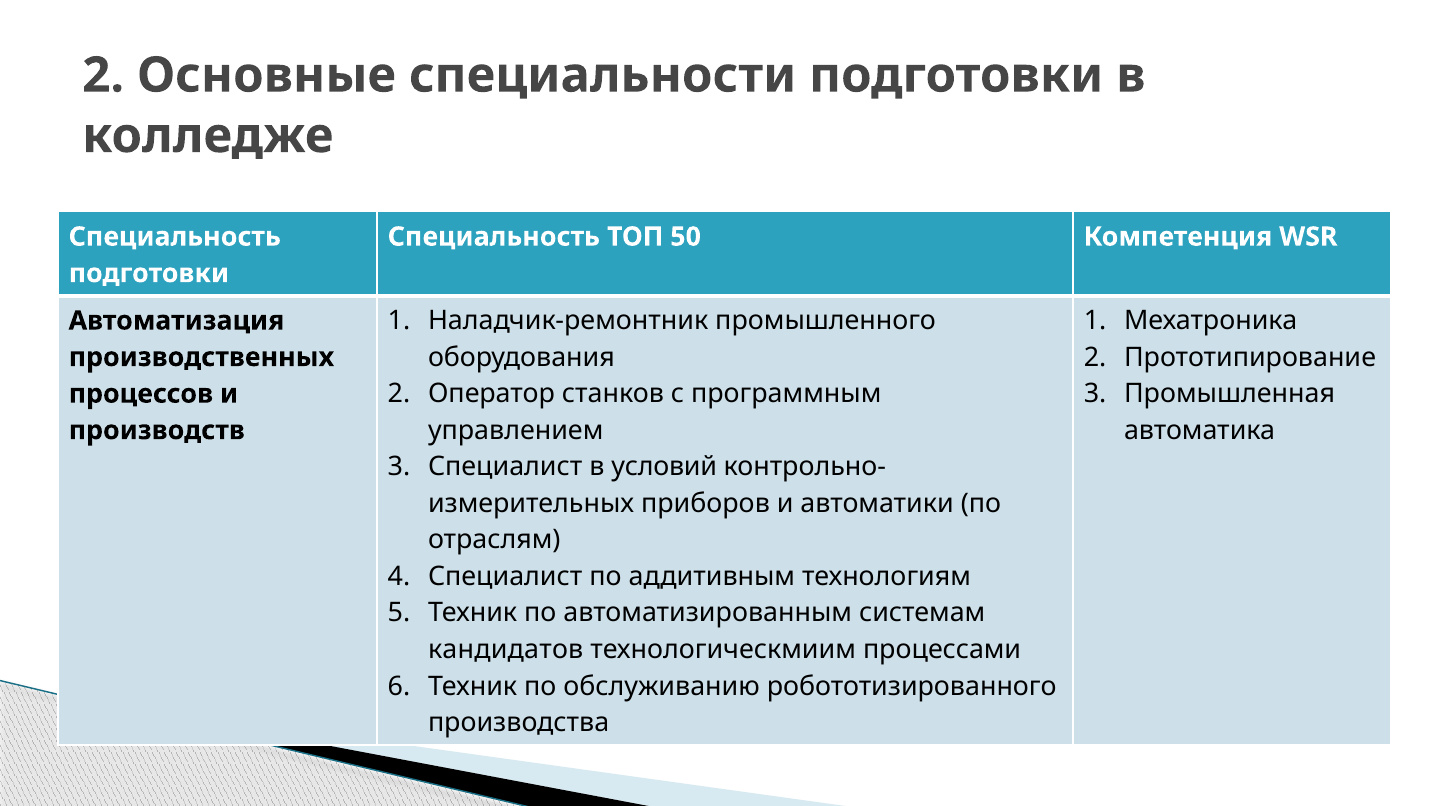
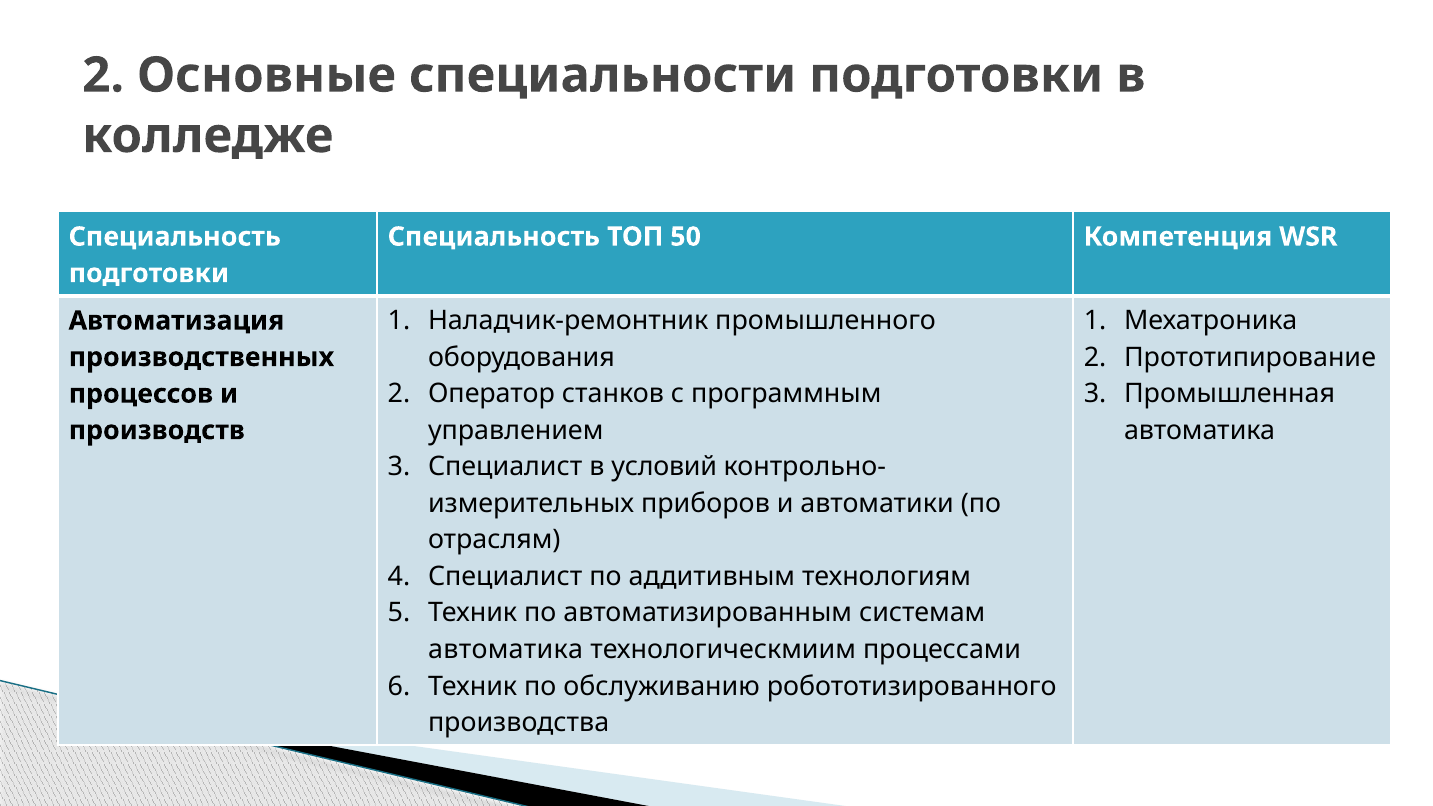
кандидатов: кандидатов -> автоматика (506, 650)
